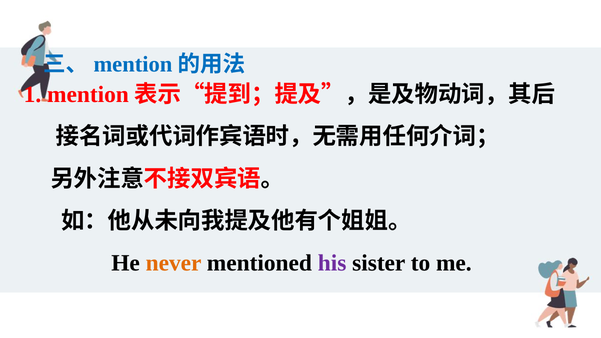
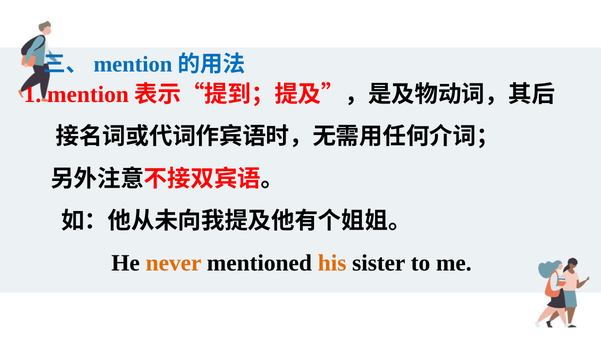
his colour: purple -> orange (332, 263)
